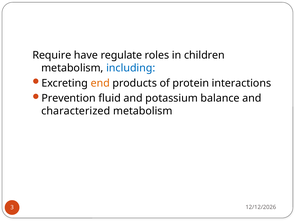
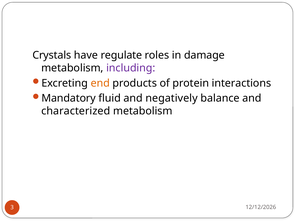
Require: Require -> Crystals (52, 55)
children: children -> damage (204, 55)
including colour: blue -> purple (131, 68)
Prevention: Prevention -> Mandatory (69, 98)
potassium: potassium -> negatively (172, 98)
